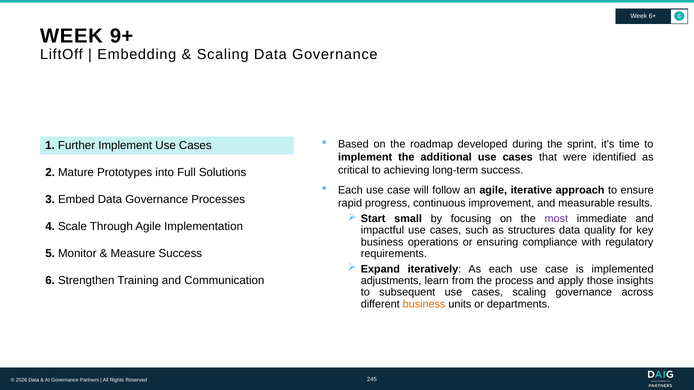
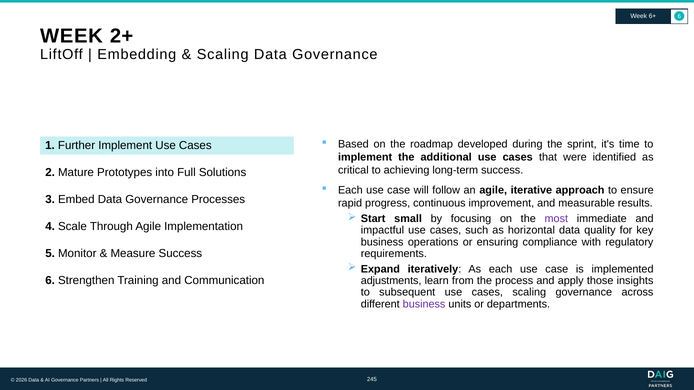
9+: 9+ -> 2+ (122, 36)
structures: structures -> horizontal (531, 230)
business colour: orange -> purple (424, 304)
